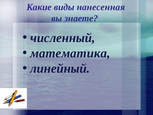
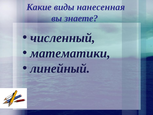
математика: математика -> математики (70, 53)
